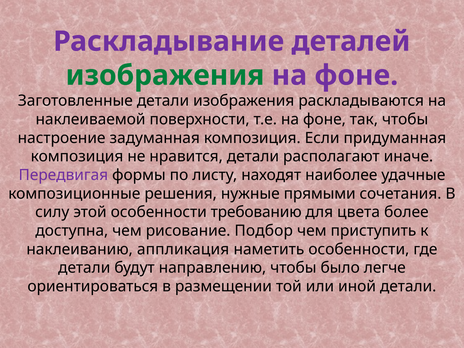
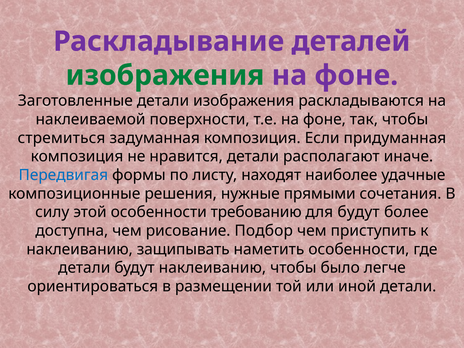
настроение: настроение -> стремиться (61, 138)
Передвигая colour: purple -> blue (63, 175)
для цвета: цвета -> будут (359, 212)
аппликация: аппликация -> защипывать (183, 249)
будут направлению: направлению -> наклеиванию (212, 268)
